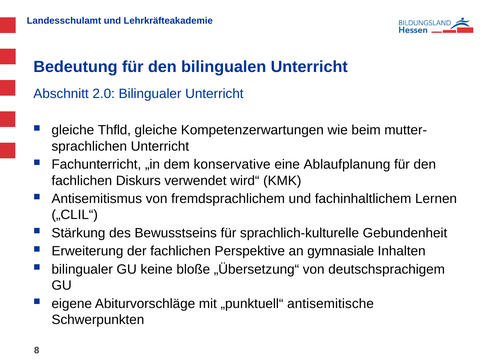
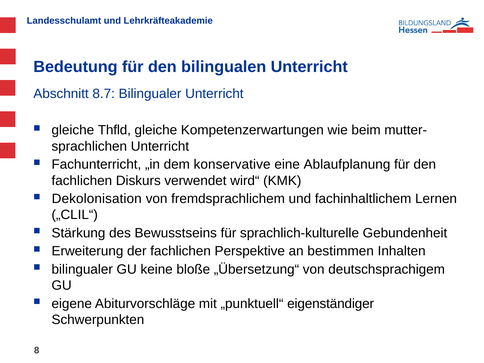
2.0: 2.0 -> 8.7 (104, 94)
Antisemitismus: Antisemitismus -> Dekolonisation (97, 199)
gymnasiale: gymnasiale -> bestimmen (341, 251)
antisemitische: antisemitische -> eigenständiger (331, 304)
